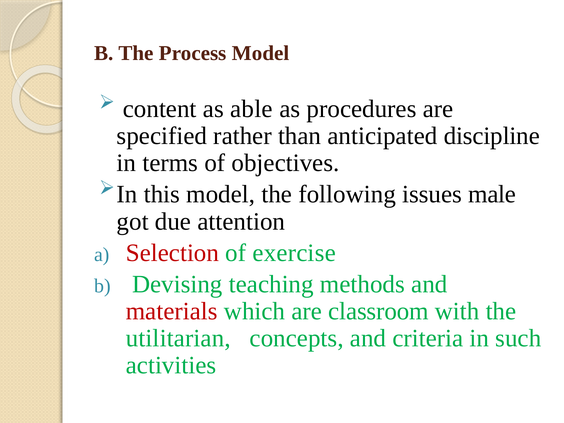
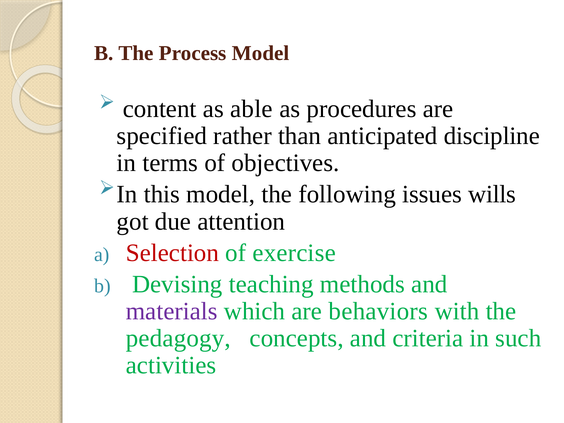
male: male -> wills (492, 194)
materials colour: red -> purple (172, 311)
classroom: classroom -> behaviors (378, 311)
utilitarian: utilitarian -> pedagogy (178, 338)
